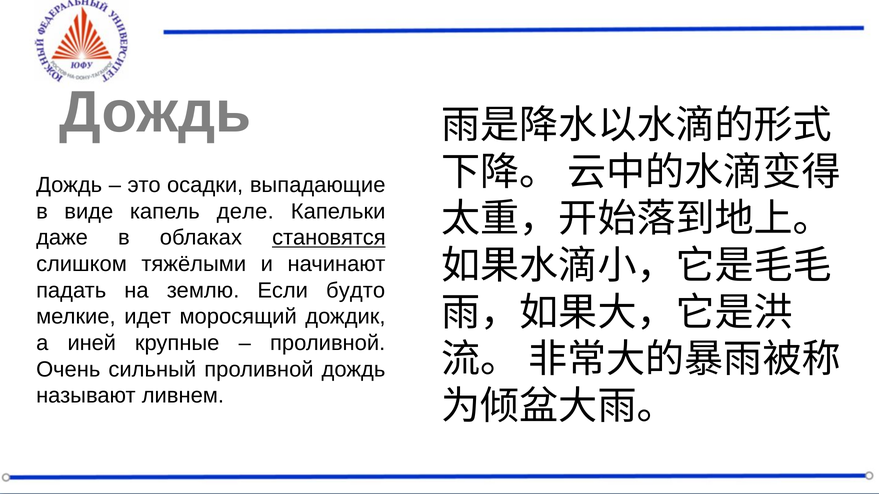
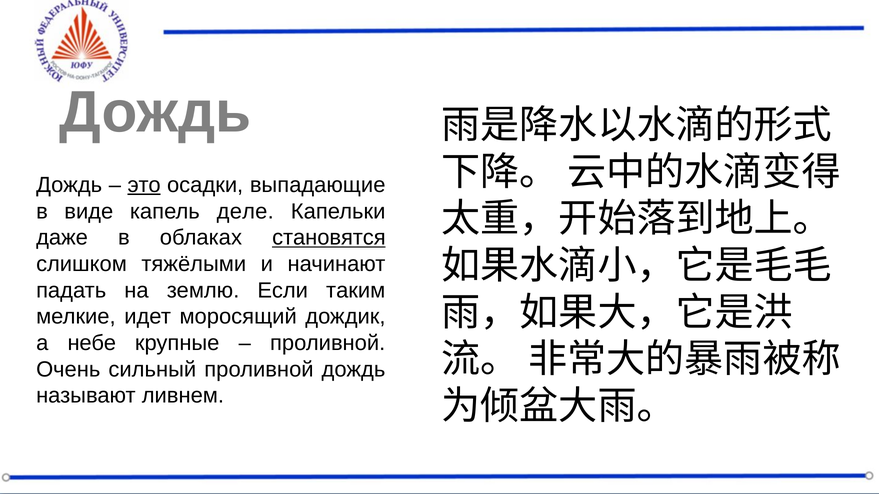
это underline: none -> present (144, 185)
будто: будто -> таким (356, 291)
иней: иней -> небе (92, 343)
